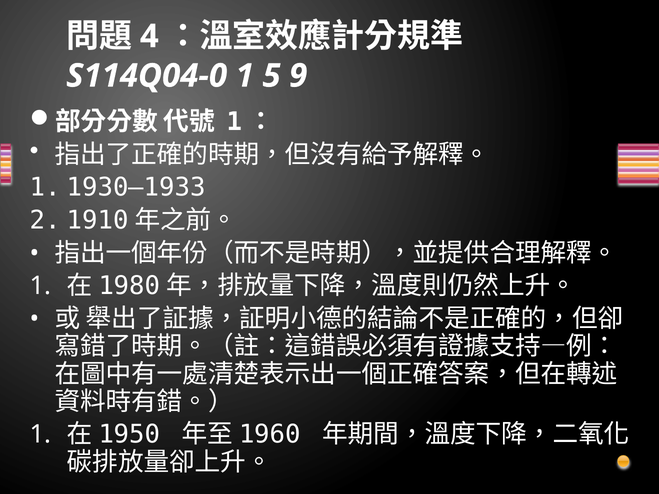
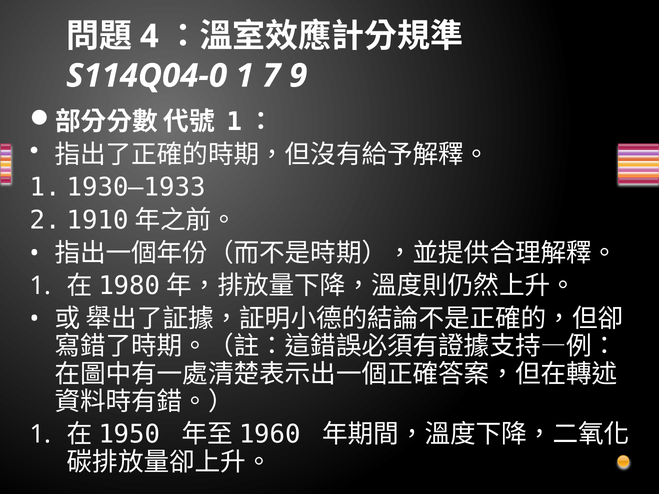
5: 5 -> 7 (272, 76)
